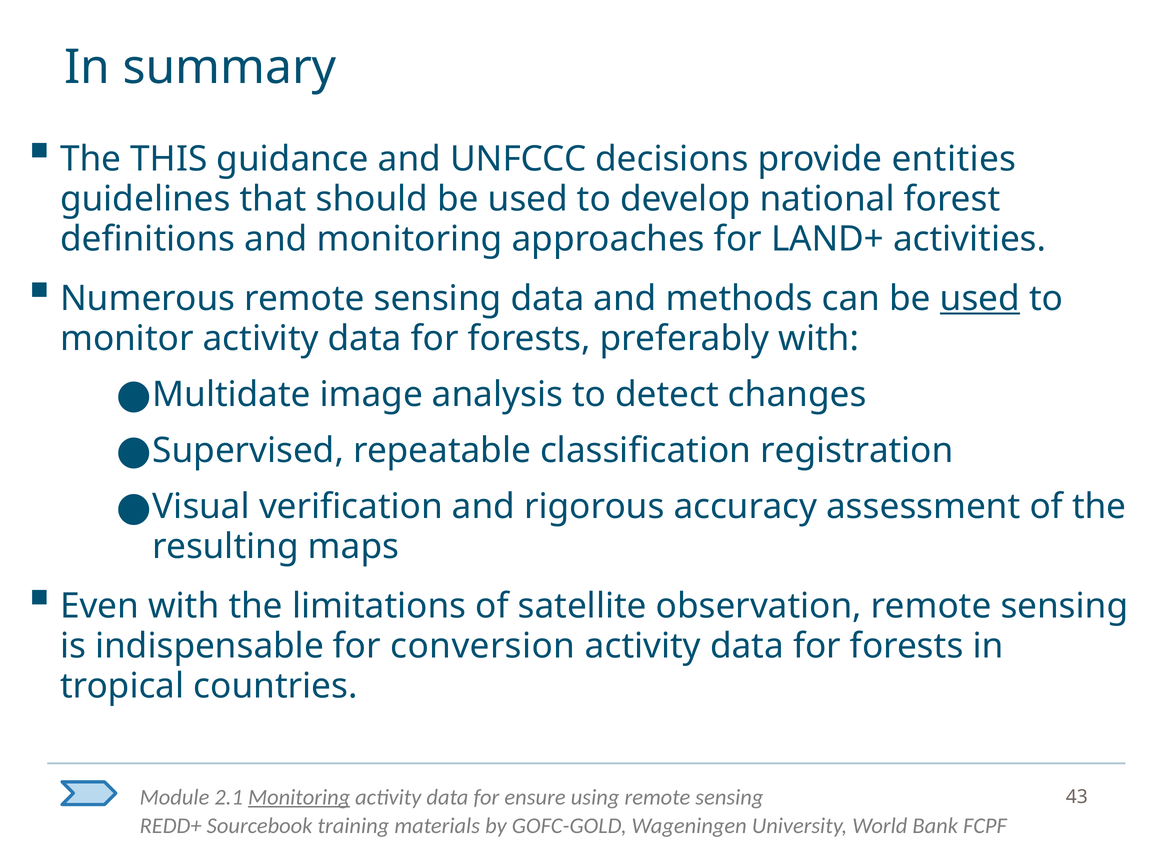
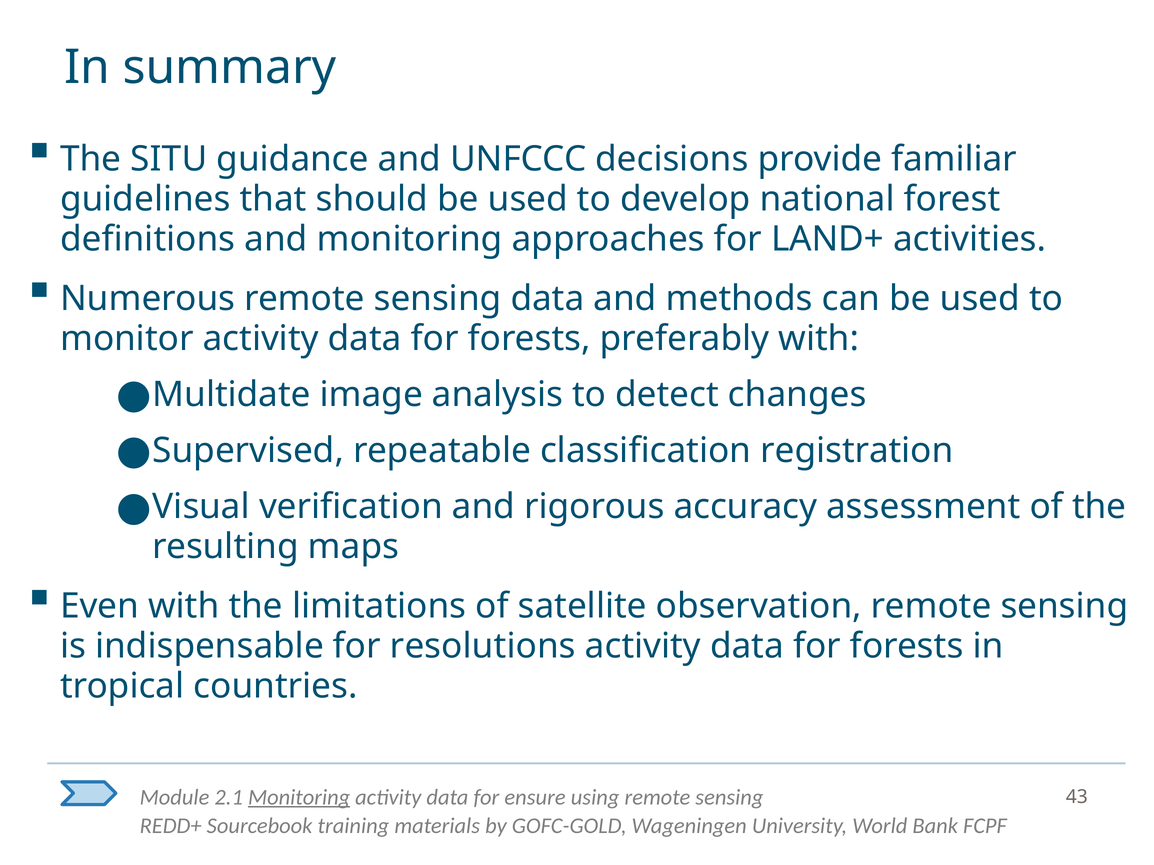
THIS: THIS -> SITU (169, 159)
entities: entities -> familiar (954, 159)
used underline: present -> none (980, 299)
conversion: conversion -> resolutions (483, 646)
